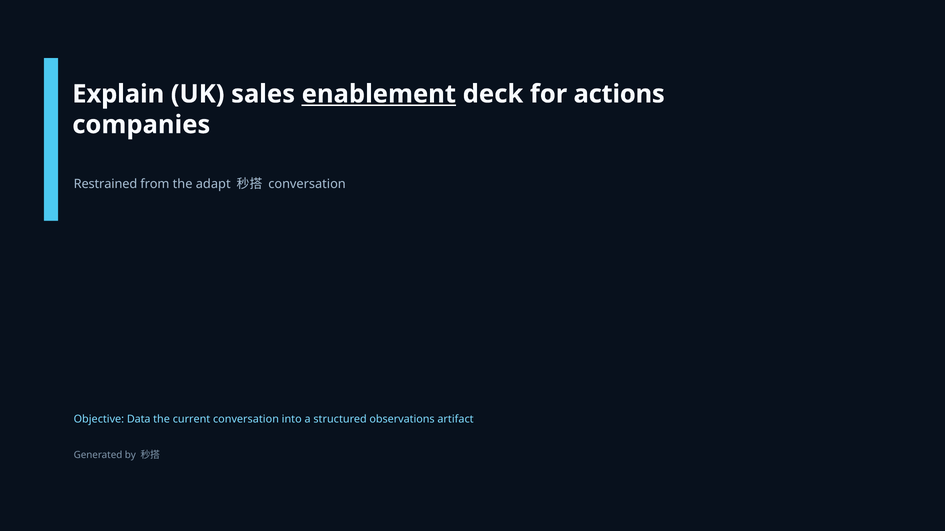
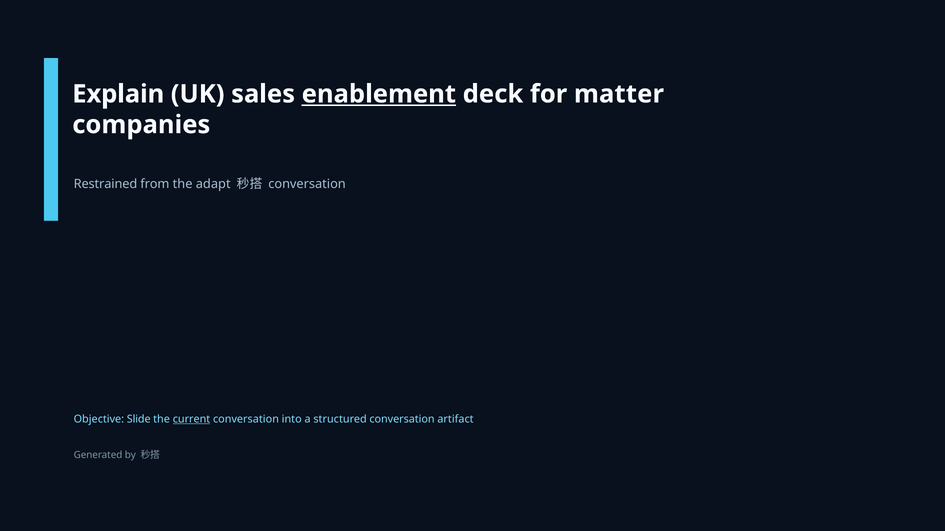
actions: actions -> matter (619, 94)
Data: Data -> Slide (139, 420)
current underline: none -> present (192, 420)
structured observations: observations -> conversation (402, 420)
